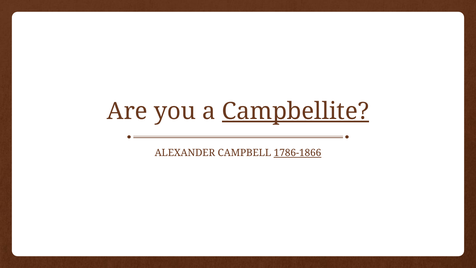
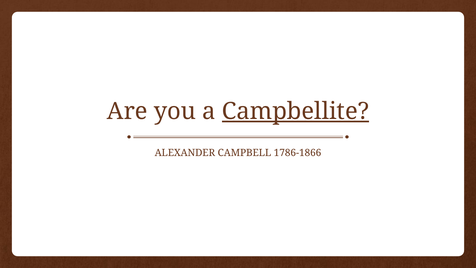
1786-1866 underline: present -> none (298, 153)
